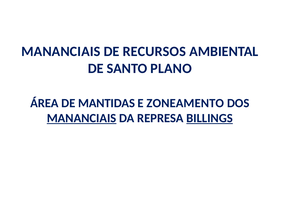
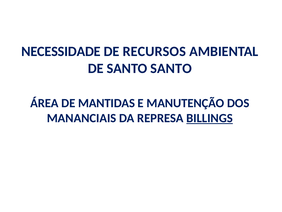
MANANCIAIS: MANANCIAIS -> NECESSIDADE (61, 51)
SANTO PLANO: PLANO -> SANTO (171, 68)
ZONEAMENTO: ZONEAMENTO -> MANUTENÇÃO (185, 103)
MANANCIAIS underline: present -> none (82, 118)
